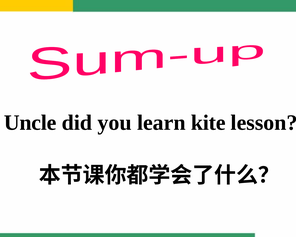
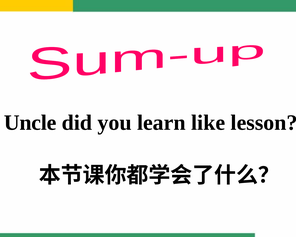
kite: kite -> like (208, 123)
